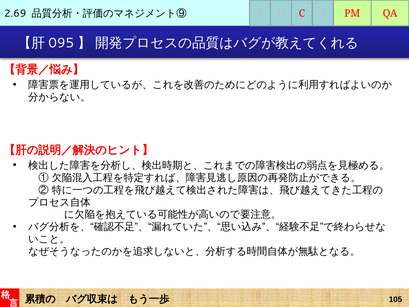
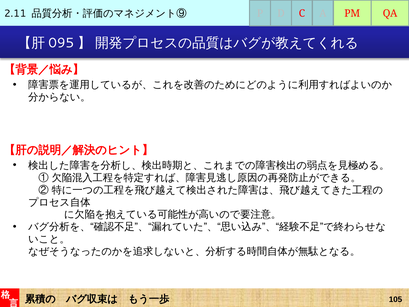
2.69: 2.69 -> 2.11 (15, 14)
